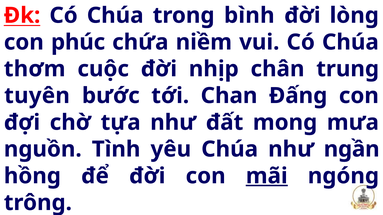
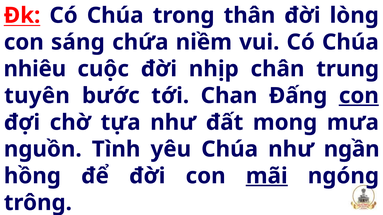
bình: bình -> thân (249, 15)
phúc: phúc -> sáng (78, 42)
thơm: thơm -> nhiêu (35, 69)
con underline: none -> present (359, 96)
